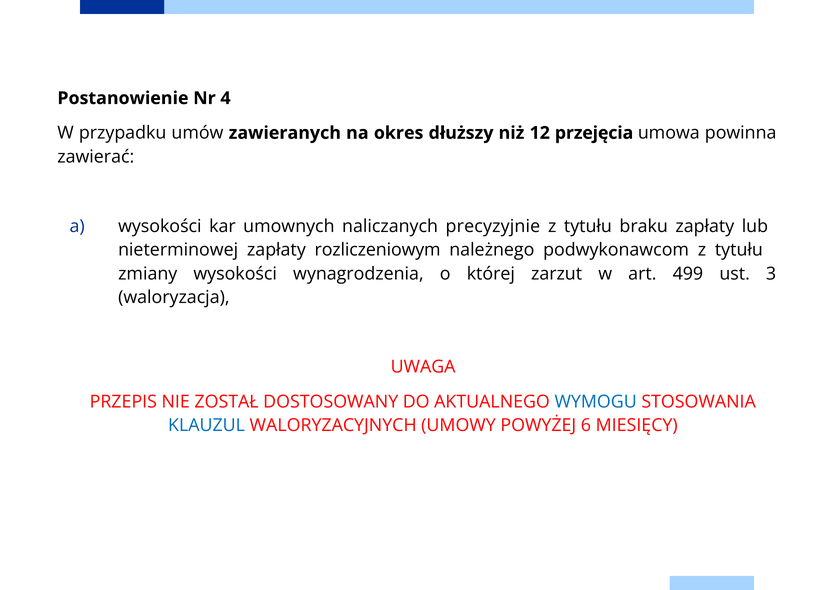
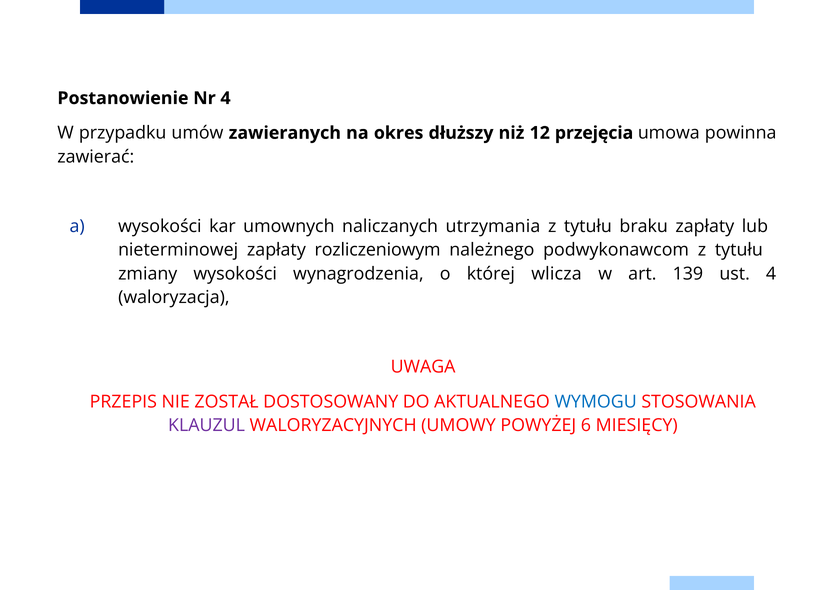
precyzyjnie: precyzyjnie -> utrzymania (493, 226)
zarzut: zarzut -> wlicza (556, 274)
499: 499 -> 139 (688, 274)
ust 3: 3 -> 4 (771, 274)
KLAUZUL colour: blue -> purple (207, 425)
